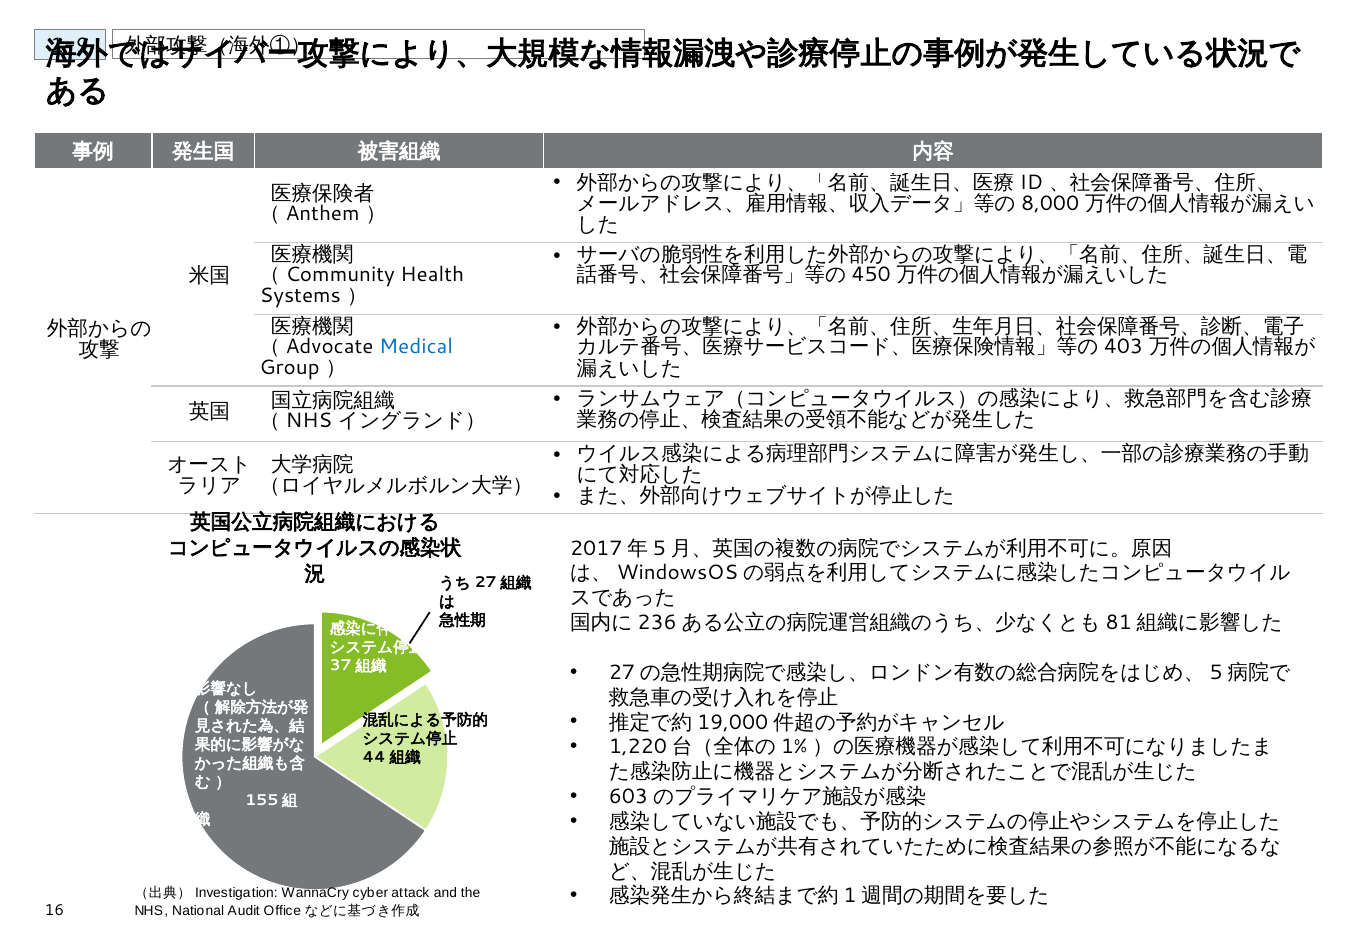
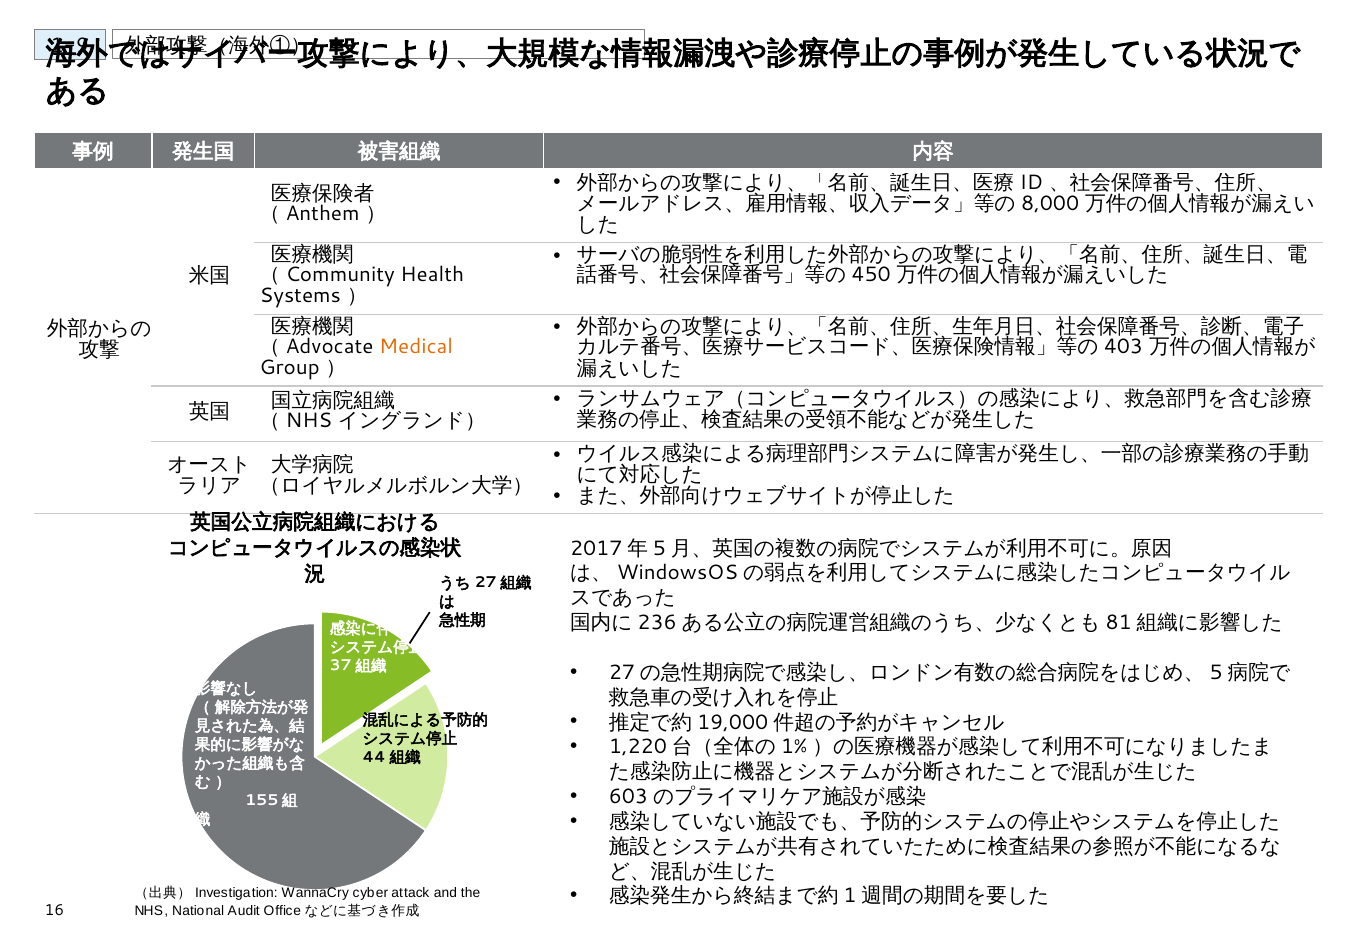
Medical colour: blue -> orange (416, 347)
